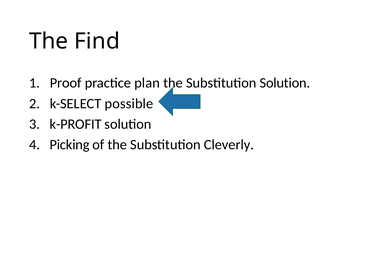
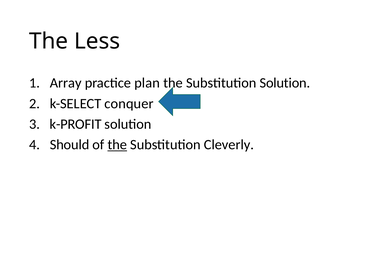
Find: Find -> Less (97, 41)
Proof: Proof -> Array (66, 83)
possible: possible -> conquer (129, 104)
Picking: Picking -> Should (70, 145)
the underline: none -> present (117, 145)
